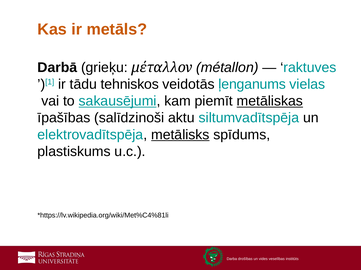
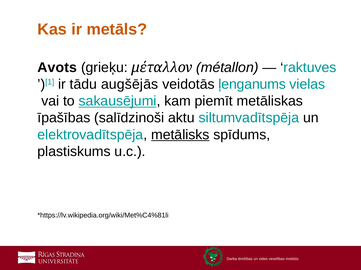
Darbā: Darbā -> Avots (57, 68)
tehniskos: tehniskos -> augšējās (130, 84)
metāliskas underline: present -> none (270, 101)
